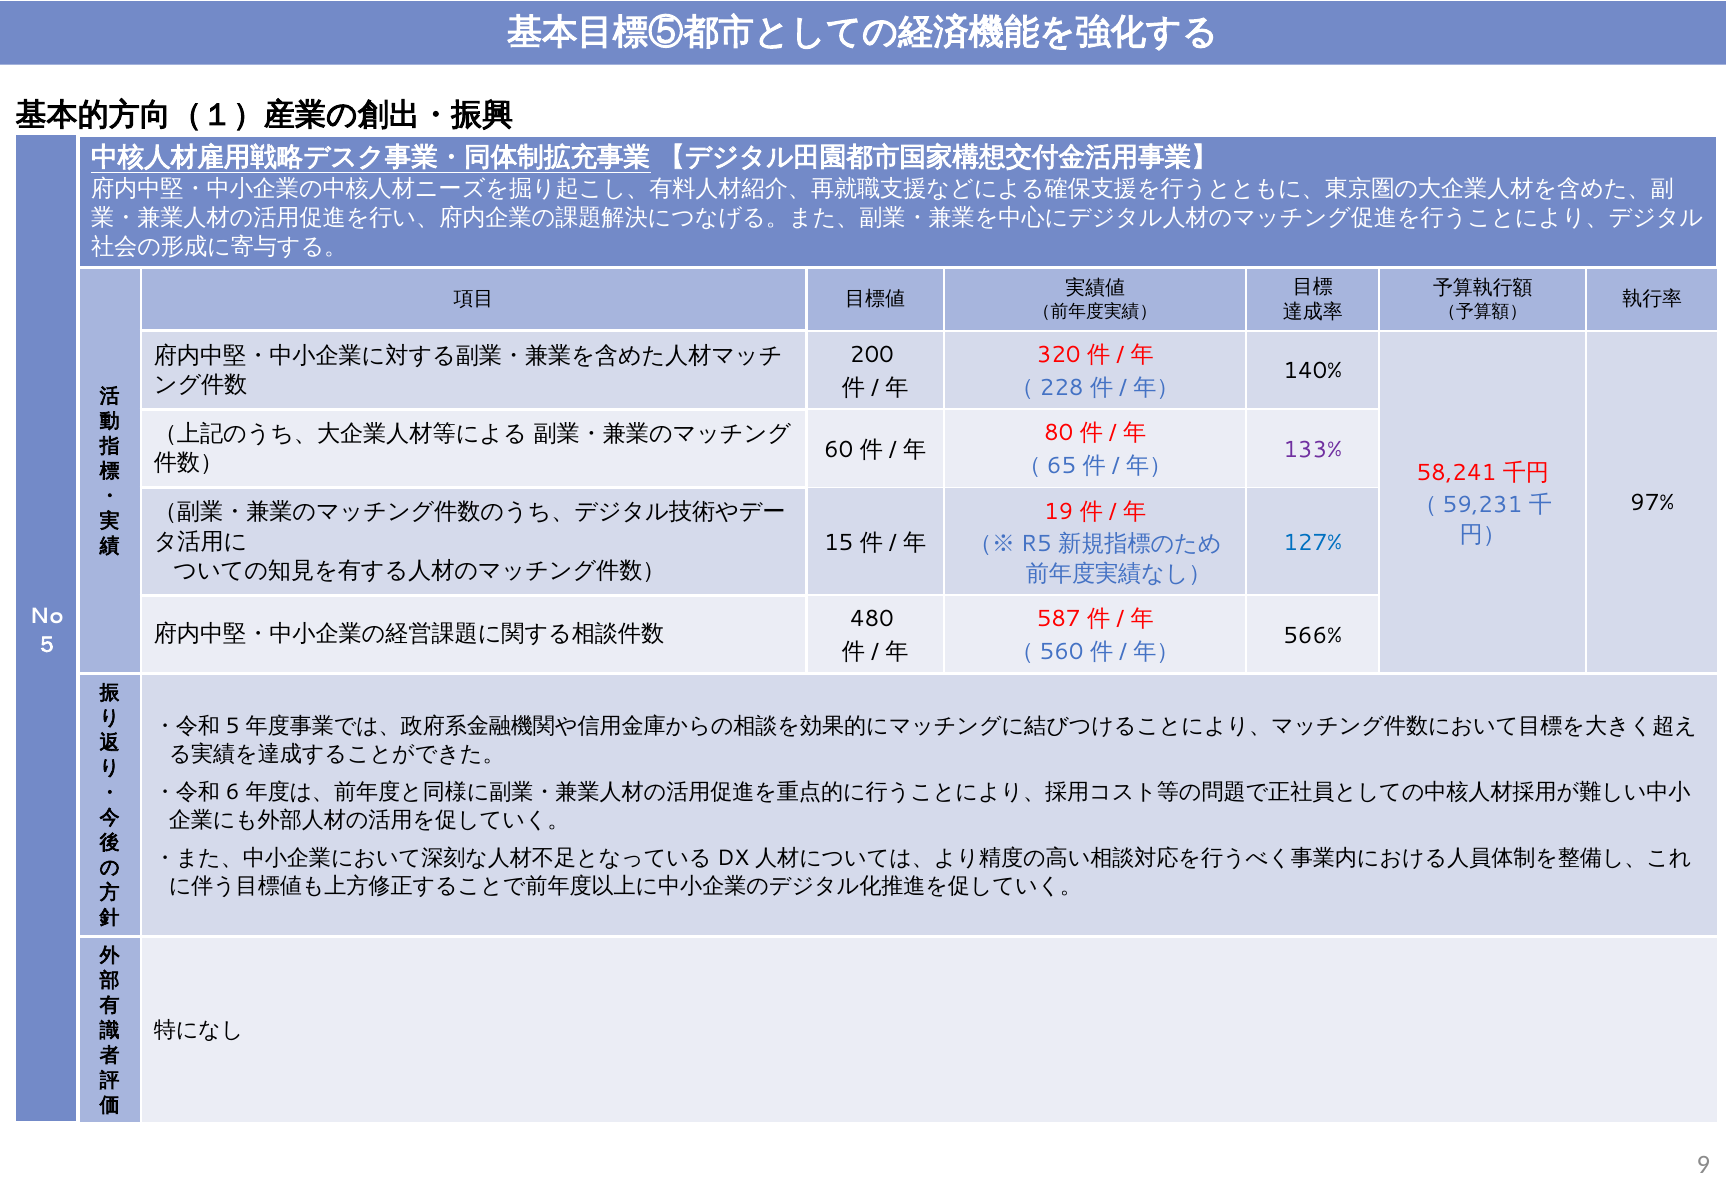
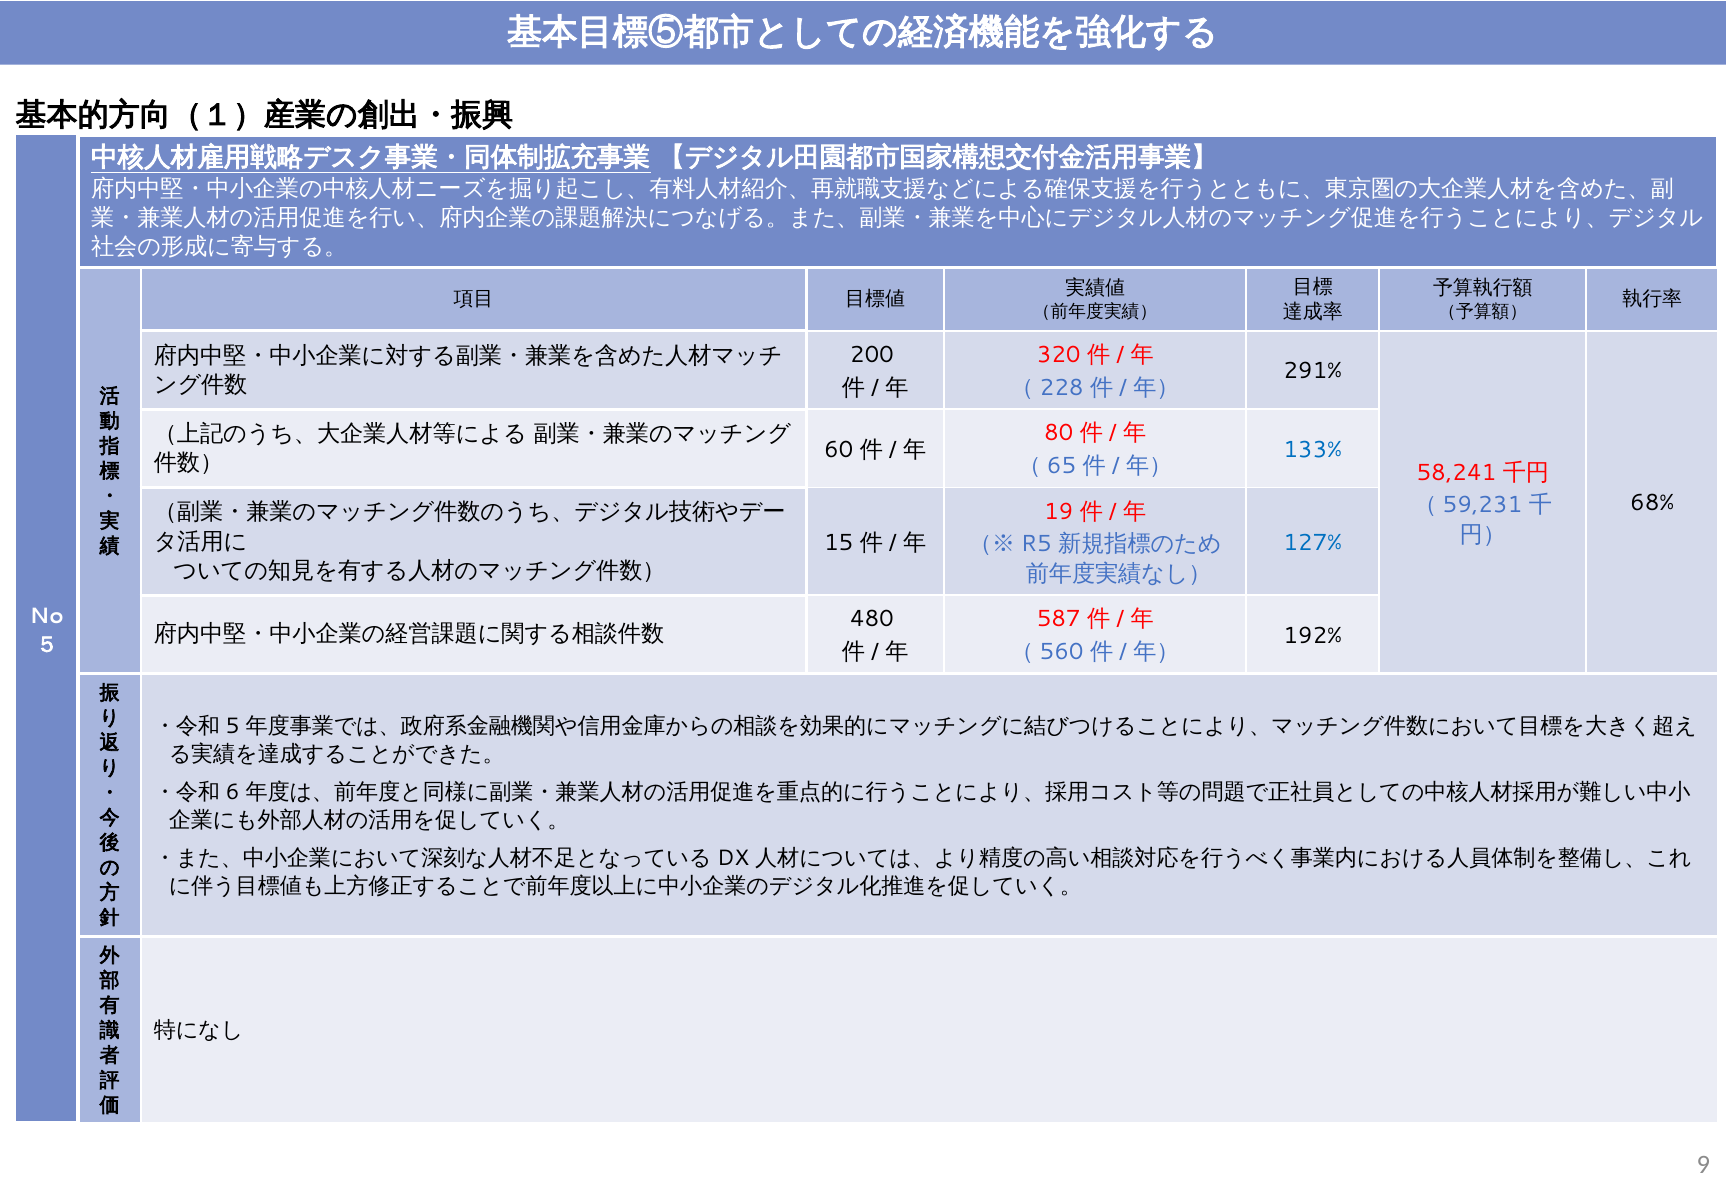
140%: 140% -> 291% (1313, 371)
133% colour: purple -> blue (1313, 450)
97%: 97% -> 68% (1652, 503)
566%: 566% -> 192% (1313, 635)
